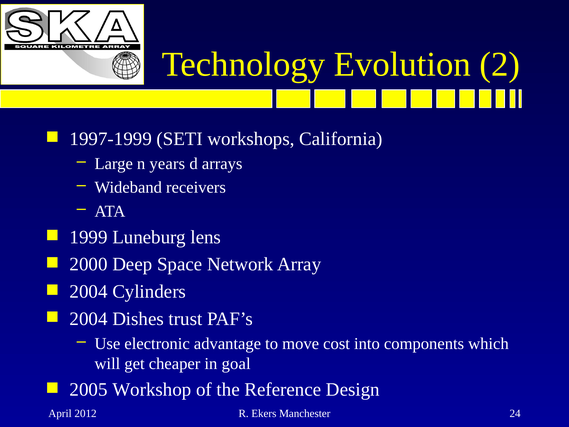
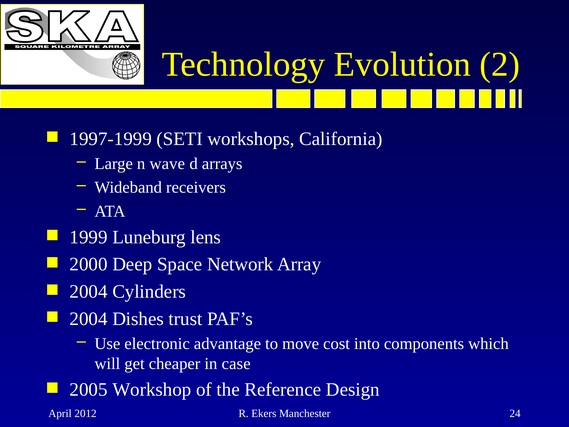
years: years -> wave (167, 164)
goal: goal -> case (236, 363)
